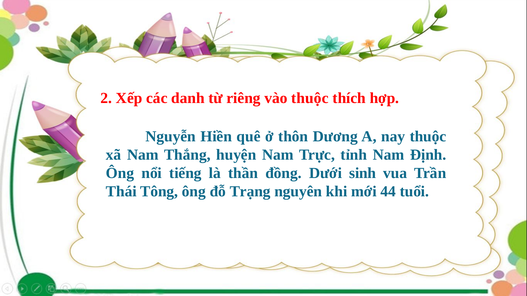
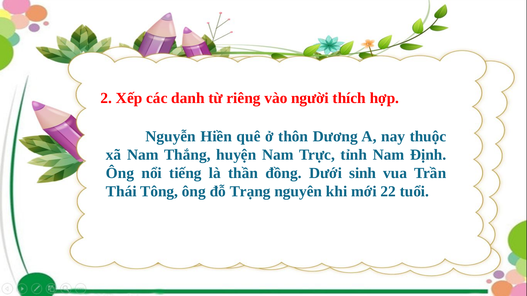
vào thuộc: thuộc -> người (310, 98)
44: 44 -> 22 (388, 192)
